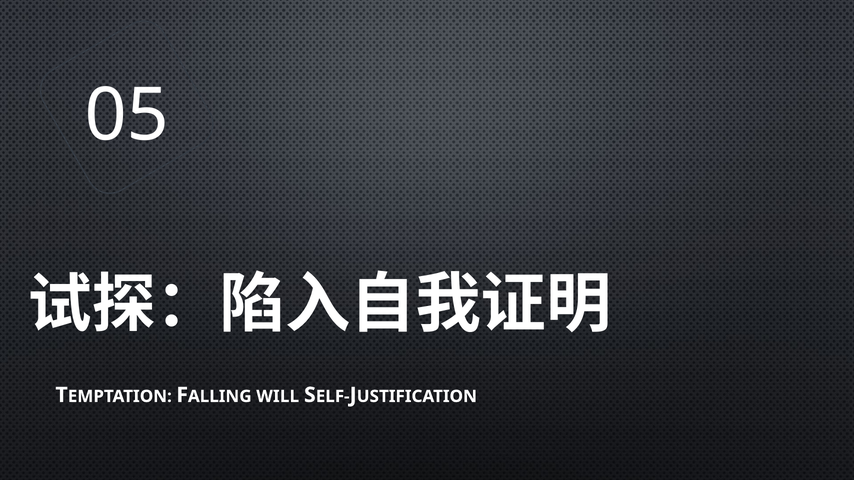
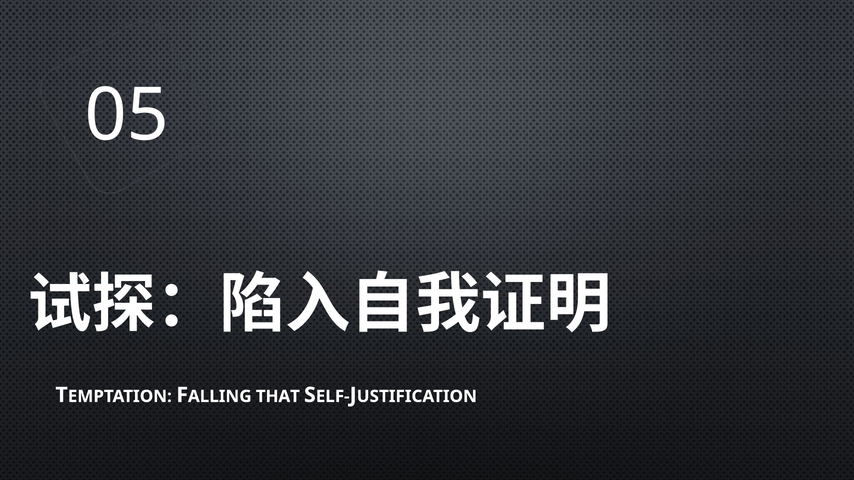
WILL: WILL -> THAT (278, 397)
